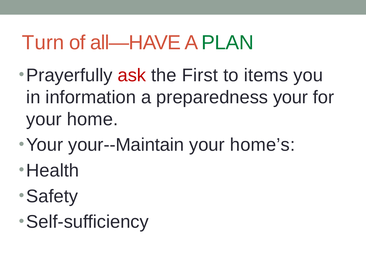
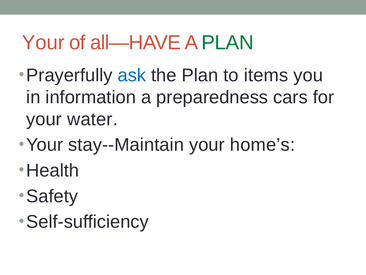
Turn: Turn -> Your (43, 43)
ask colour: red -> blue (132, 75)
the First: First -> Plan (200, 75)
preparedness your: your -> cars (290, 97)
home: home -> water (92, 119)
your--Maintain: your--Maintain -> stay--Maintain (126, 145)
